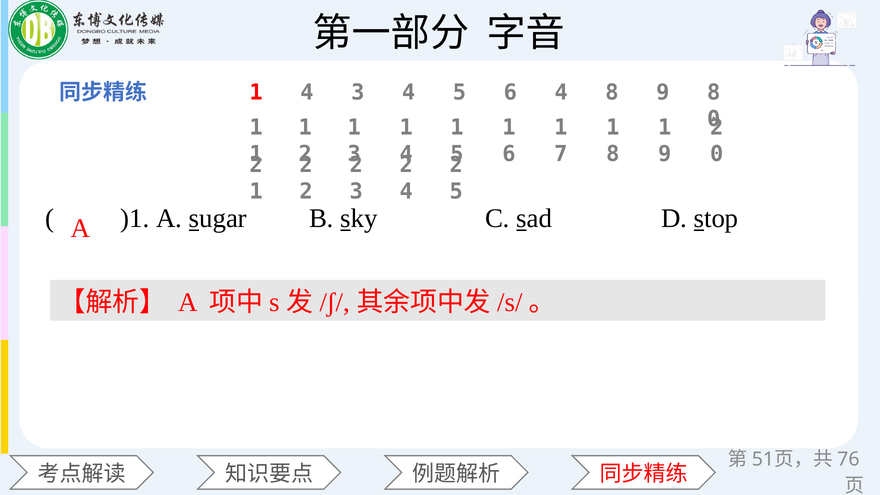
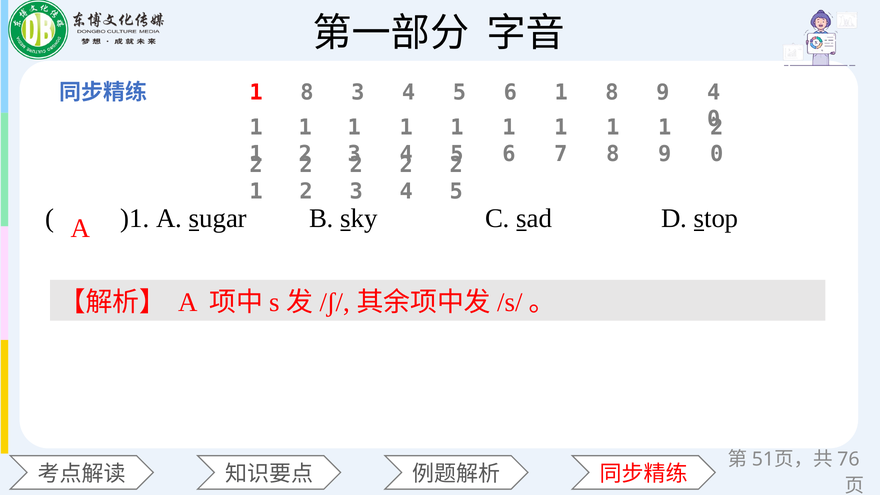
4: 4 -> 8 (307, 92)
5 6 4: 4 -> 1 (561, 92)
9 8: 8 -> 4 (714, 92)
